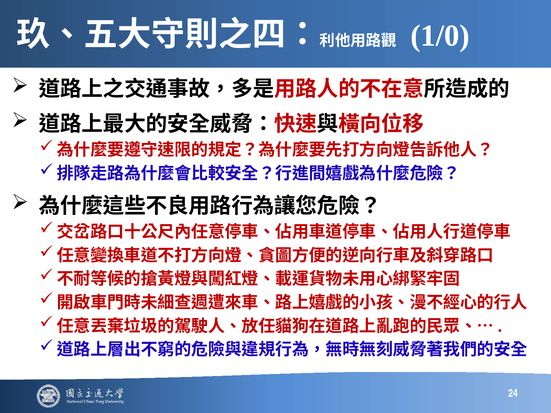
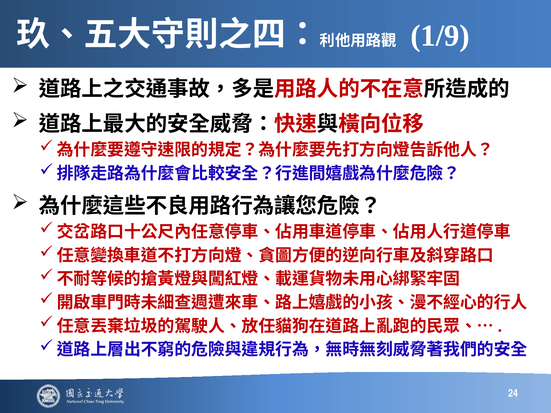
1/0: 1/0 -> 1/9 (440, 36)
